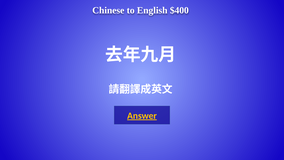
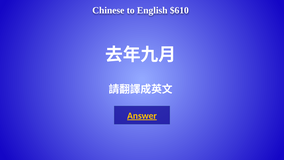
$400: $400 -> $610 (179, 10)
